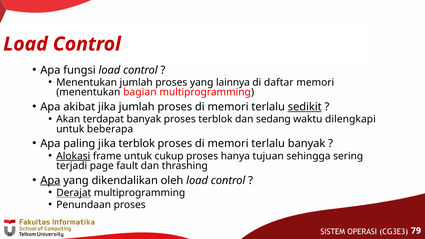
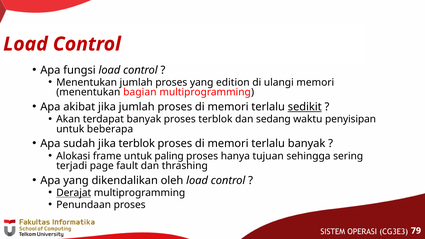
lainnya: lainnya -> edition (233, 83)
daftar: daftar -> ulangi (279, 83)
dilengkapi: dilengkapi -> penyisipan (351, 119)
paling: paling -> sudah (79, 144)
Alokasi underline: present -> none (73, 156)
cukup: cukup -> paling (169, 156)
Apa underline: present -> none (50, 180)
